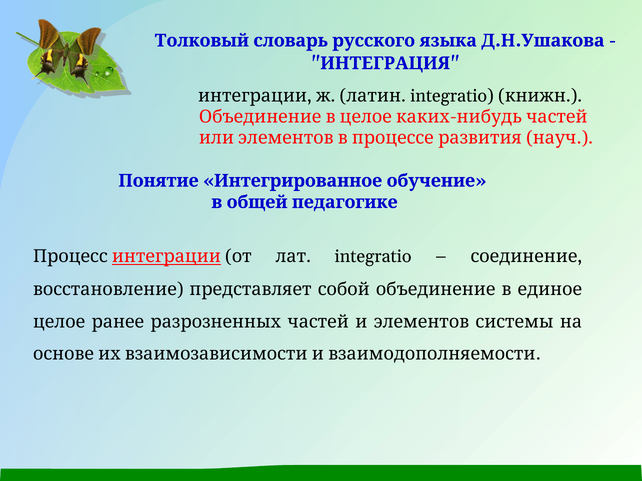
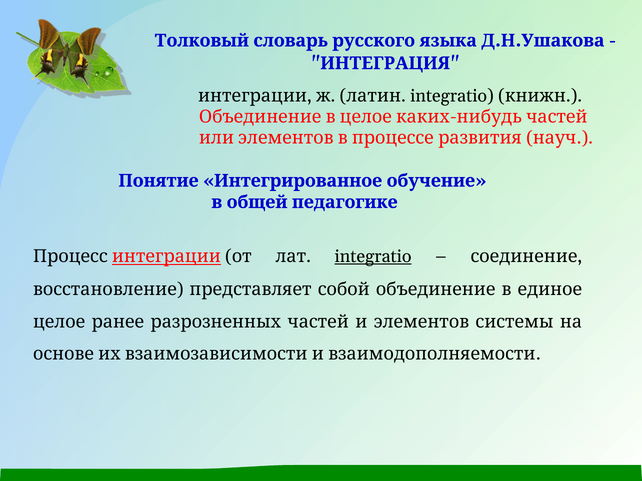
integratio underline: none -> present (373, 256)
